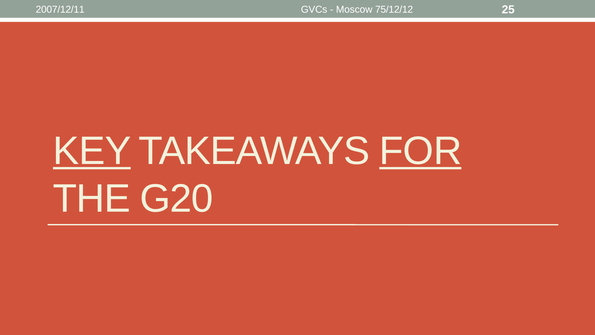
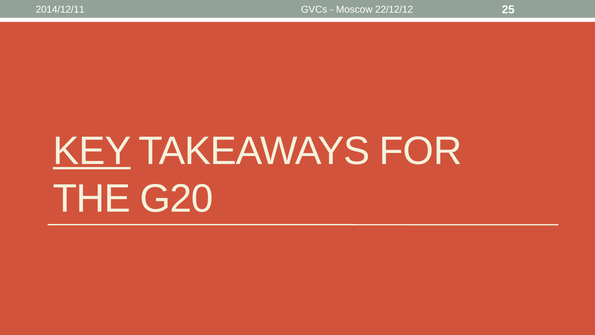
2007/12/11: 2007/12/11 -> 2014/12/11 (60, 10)
75/12/12: 75/12/12 -> 22/12/12 (394, 10)
FOR underline: present -> none (421, 151)
